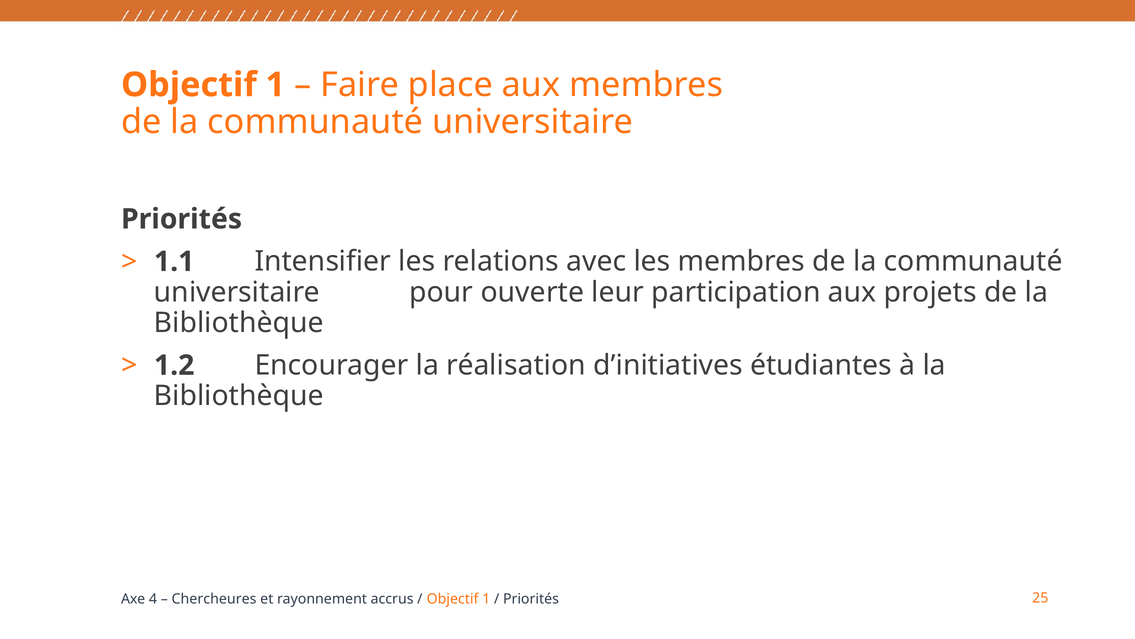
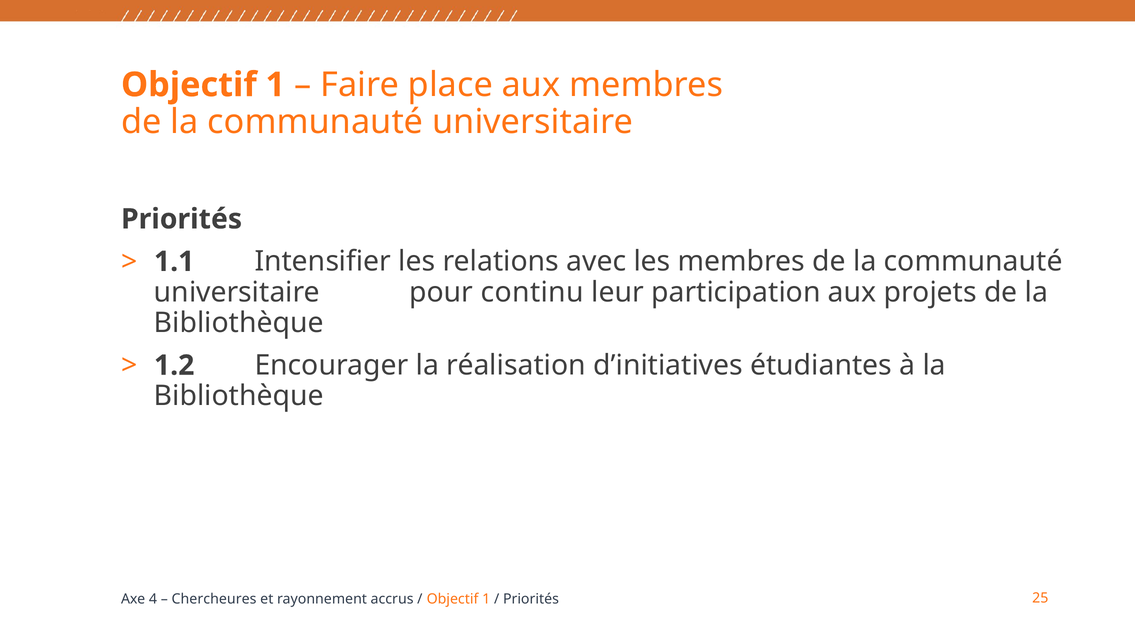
ouverte: ouverte -> continu (532, 292)
